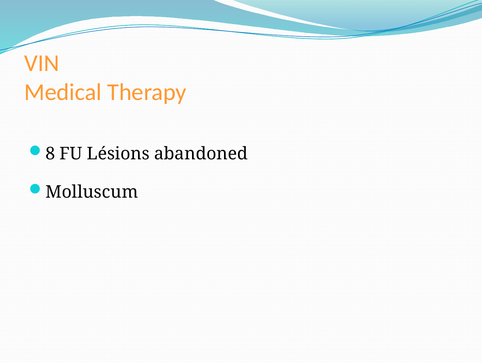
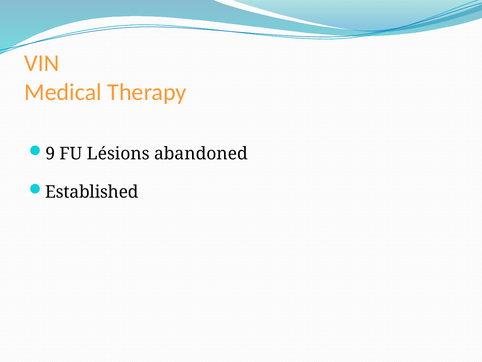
8: 8 -> 9 (50, 154)
Molluscum: Molluscum -> Established (92, 192)
